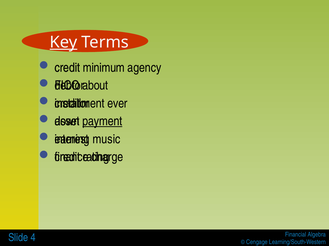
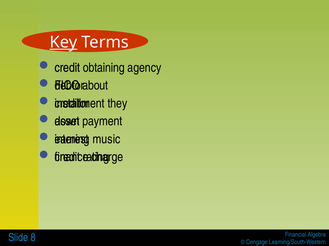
minimum: minimum -> obtaining (104, 68)
ever: ever -> they (117, 104)
payment underline: present -> none (102, 122)
4: 4 -> 8 (33, 238)
